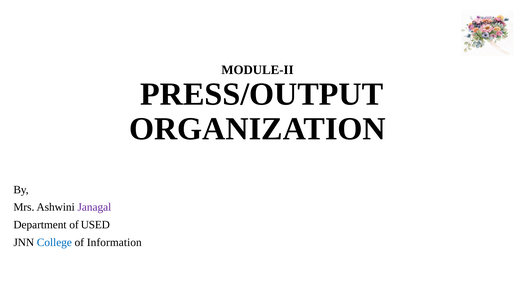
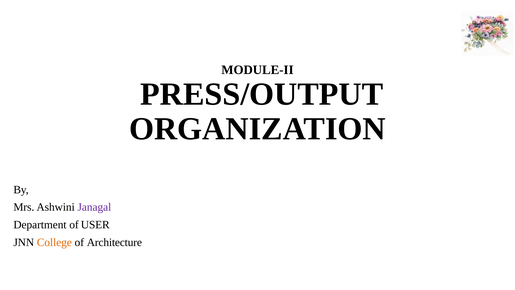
USED: USED -> USER (95, 225)
College colour: blue -> orange (54, 242)
Information: Information -> Architecture (114, 242)
